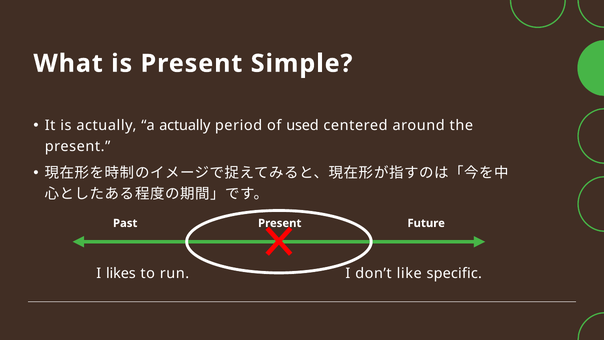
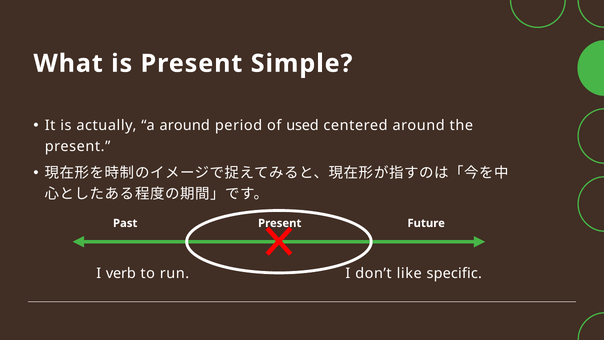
a actually: actually -> around (185, 126)
likes: likes -> verb (121, 273)
